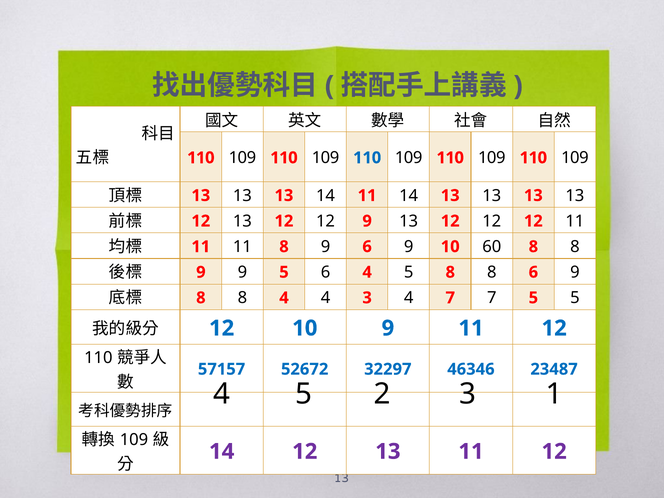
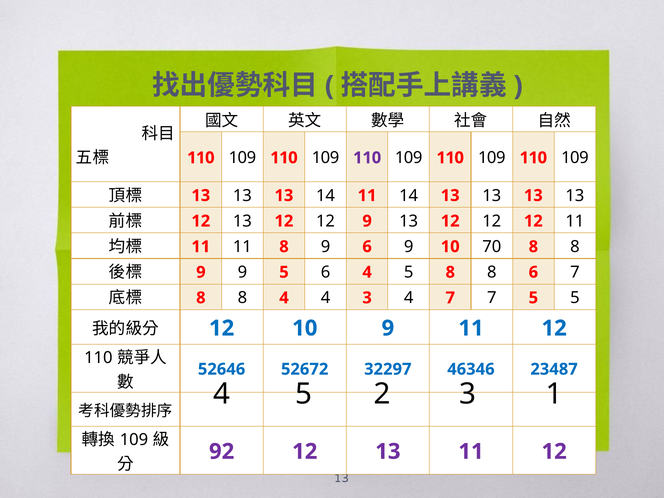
110 colour: blue -> purple (367, 158)
60: 60 -> 70 (492, 247)
9: 9 -> 7 (575, 272)
57157: 57157 -> 52646 (222, 369)
14: 14 -> 92 (222, 452)
